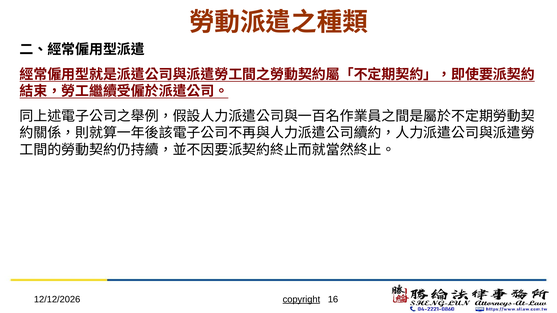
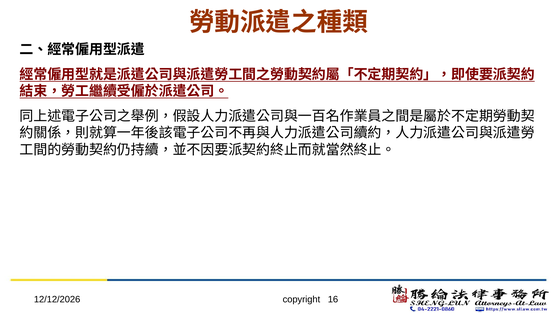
copyright underline: present -> none (301, 300)
